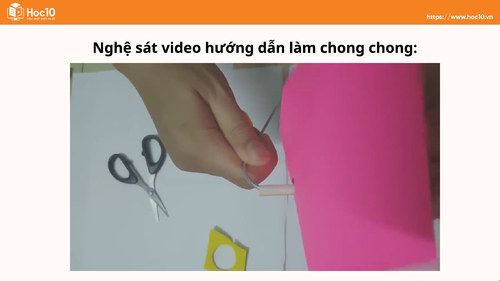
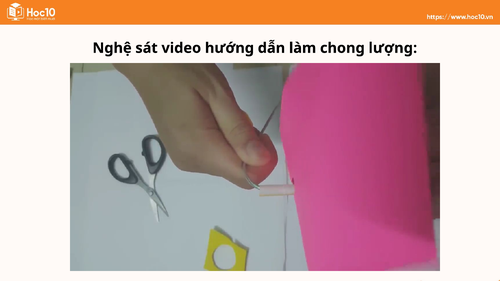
chong chong: chong -> lượng (393, 48)
